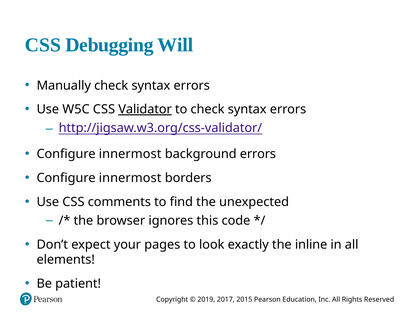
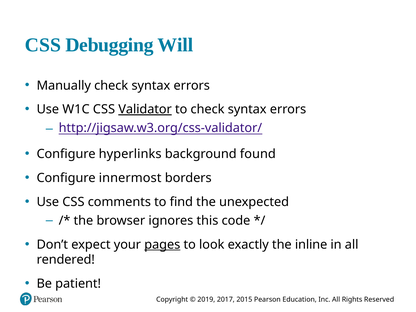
5: 5 -> 1 (78, 109)
innermost: innermost -> hyperlinks (130, 154)
background errors: errors -> found (258, 154)
pages underline: none -> present (162, 245)
elements: elements -> rendered (66, 260)
